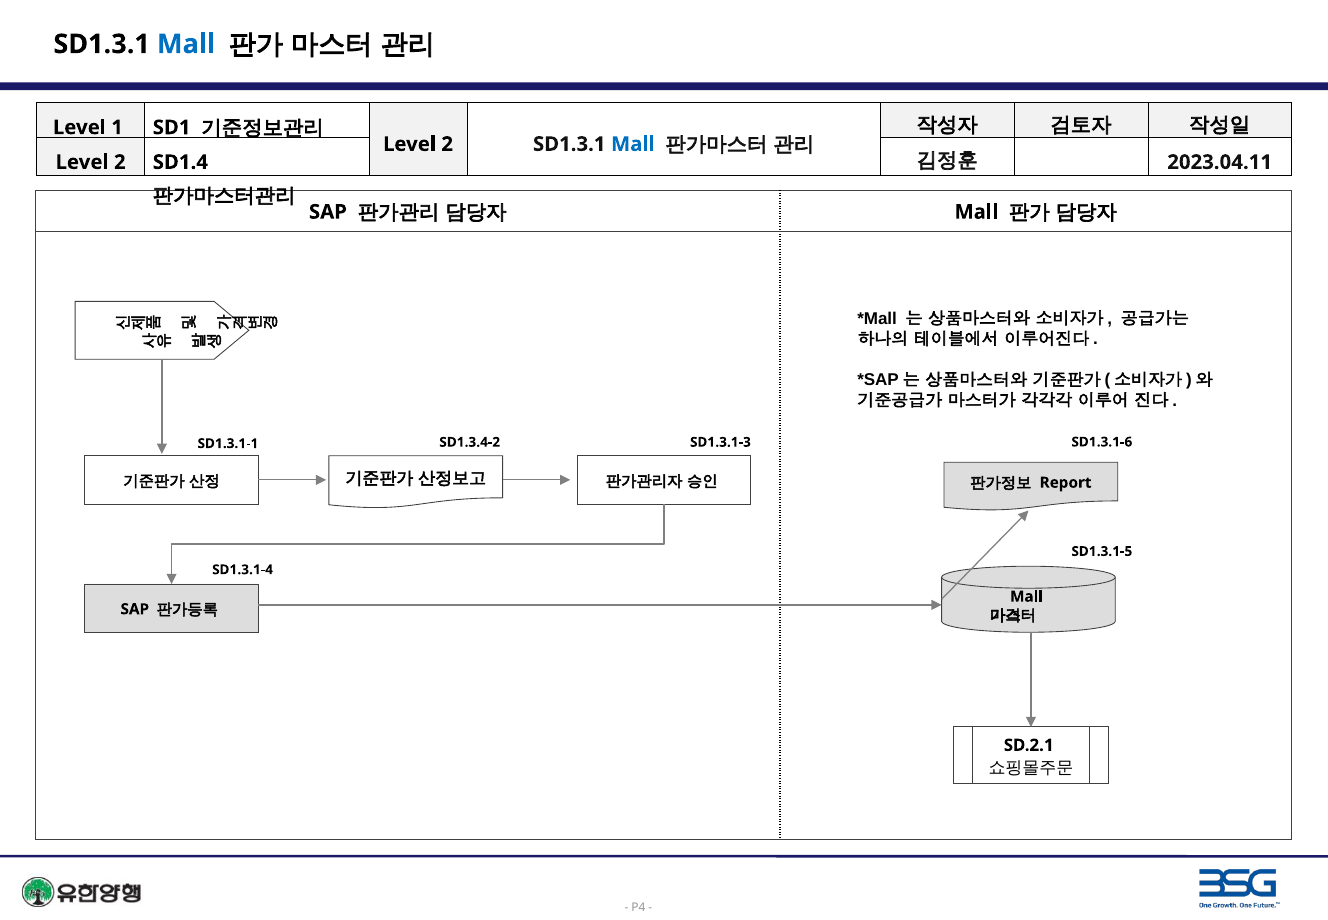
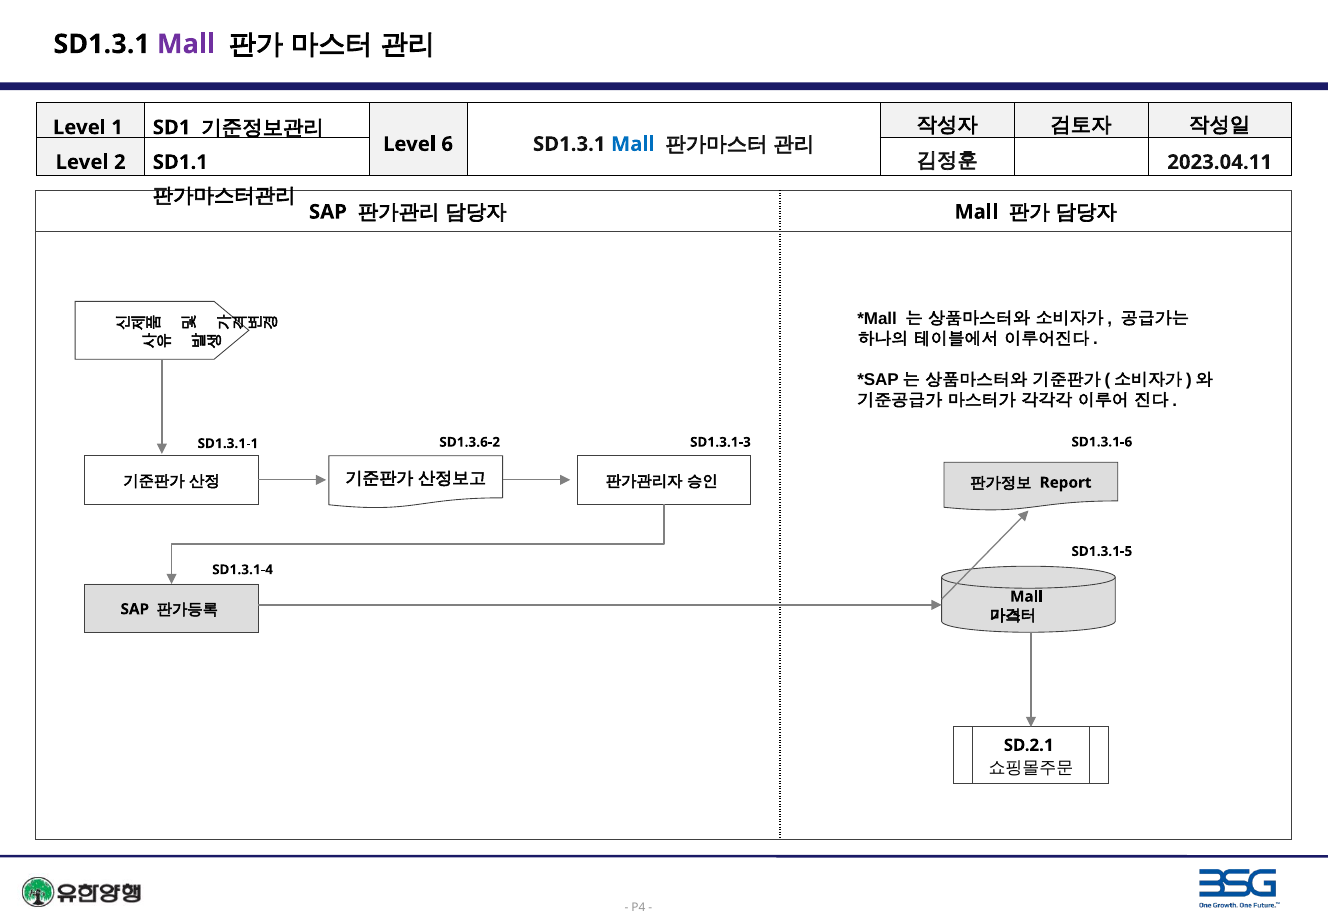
Mall colour: blue -> purple (186, 44)
2: 2 -> 6 (447, 144)
SD1.4: SD1.4 -> SD1.1 (180, 162)
SD1.3.4-2: SD1.3.4-2 -> SD1.3.6-2 (470, 442)
